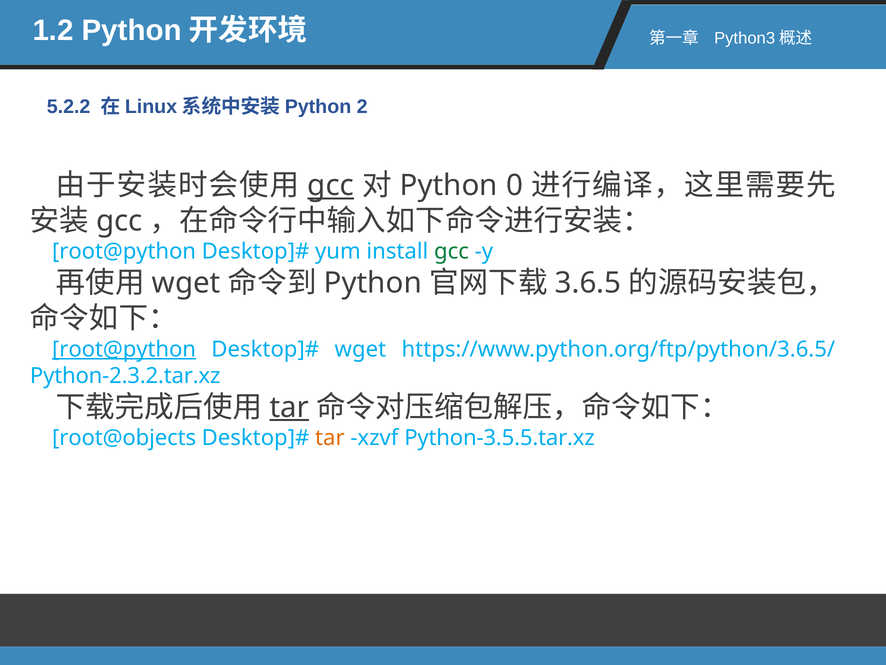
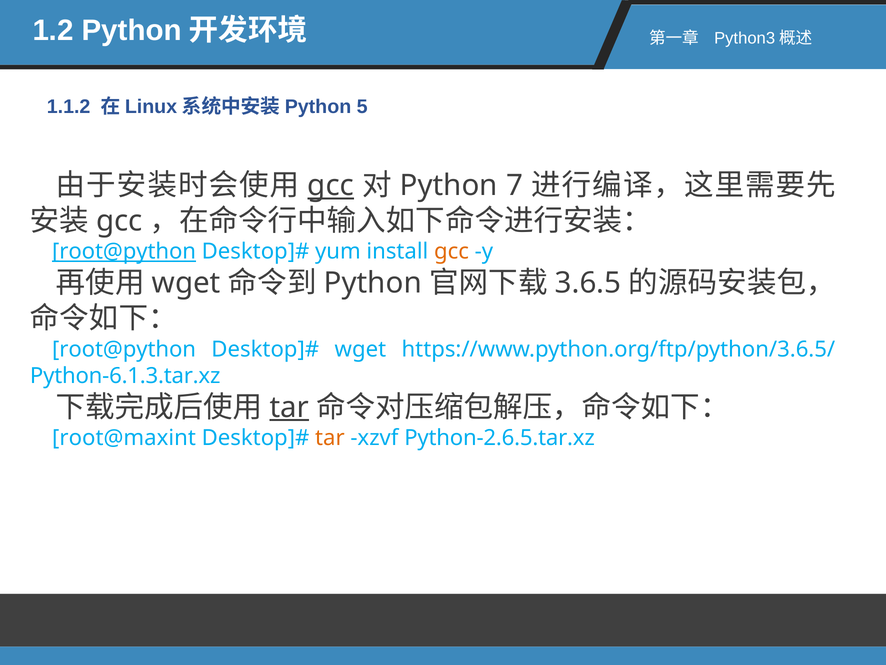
5.2.2: 5.2.2 -> 1.1.2 (69, 107)
2: 2 -> 5 (362, 107)
0: 0 -> 7 (515, 186)
root@python underline: none -> present (124, 251)
gcc colour: green -> orange (451, 251)
root@python underline: present -> none (124, 349)
Python-2.3.2.tar.xz: Python-2.3.2.tar.xz -> Python-6.1.3.tar.xz (125, 376)
root@objects: root@objects -> root@maxint (124, 438)
Python-3.5.5.tar.xz: Python-3.5.5.tar.xz -> Python-2.6.5.tar.xz (500, 438)
